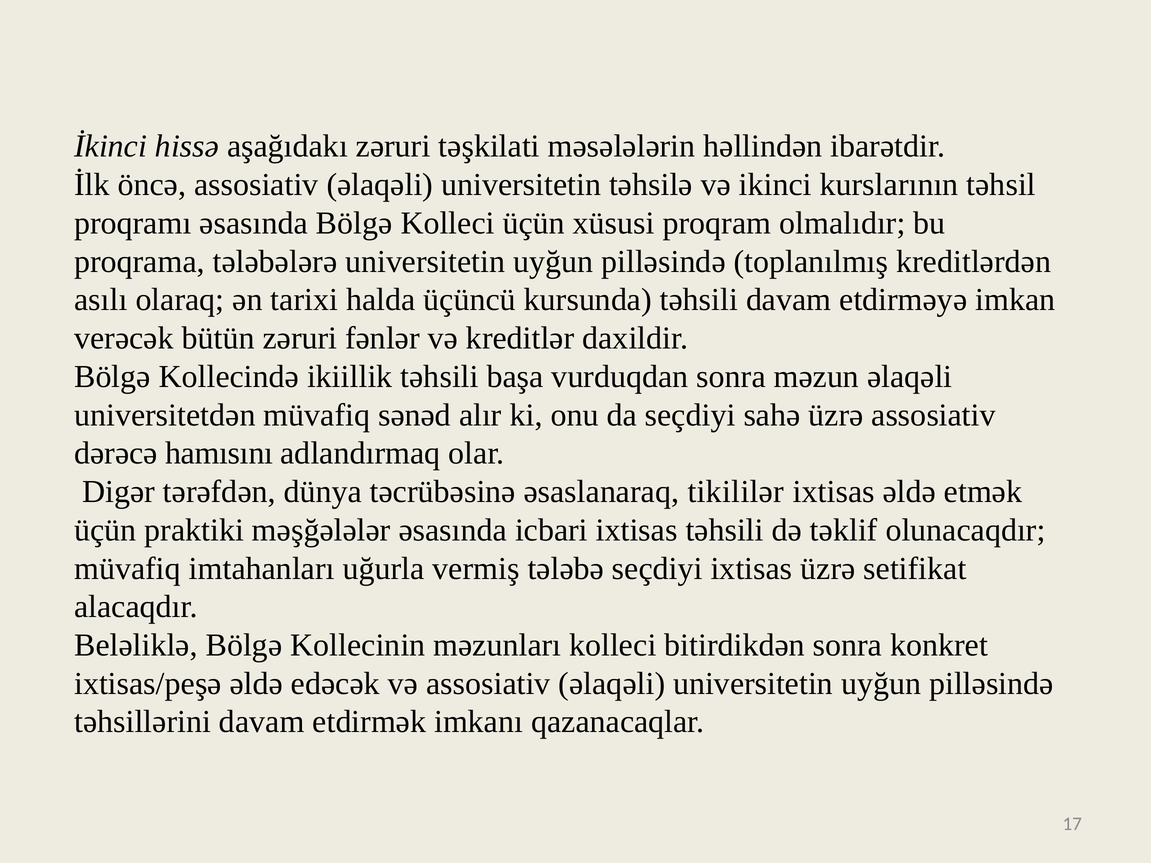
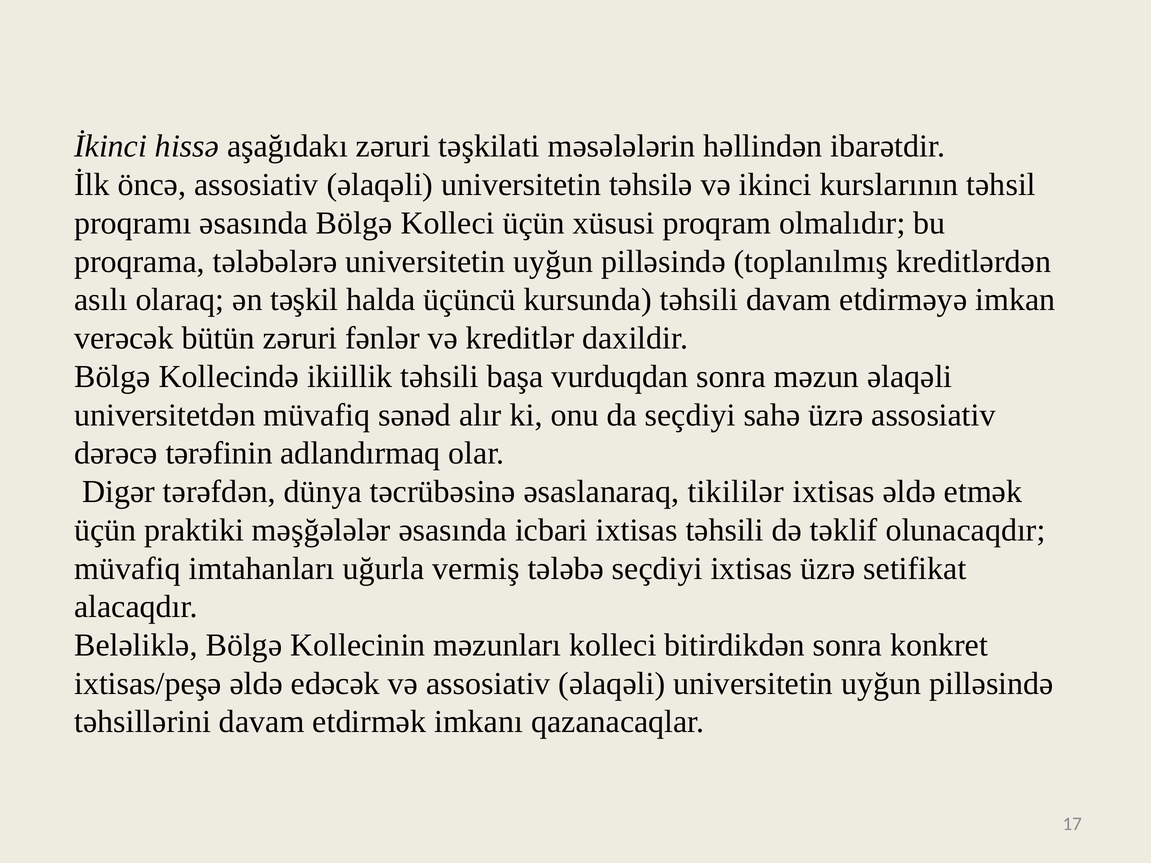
tarixi: tarixi -> təşkil (304, 300)
hamısını: hamısını -> tərəfinin (219, 453)
